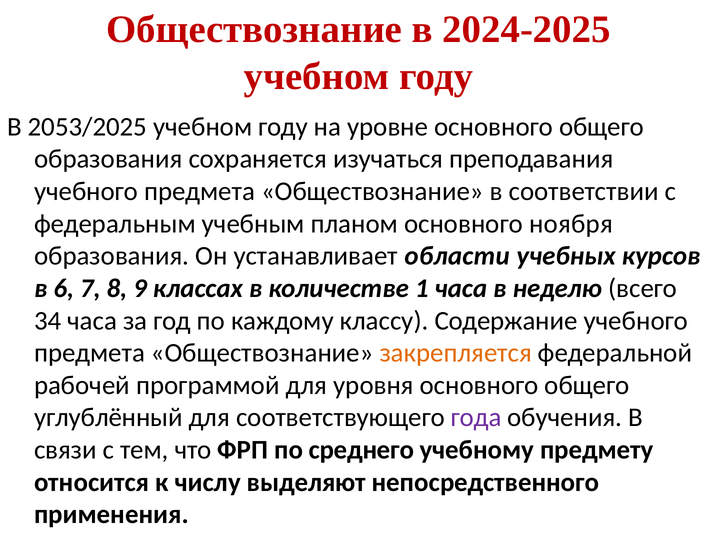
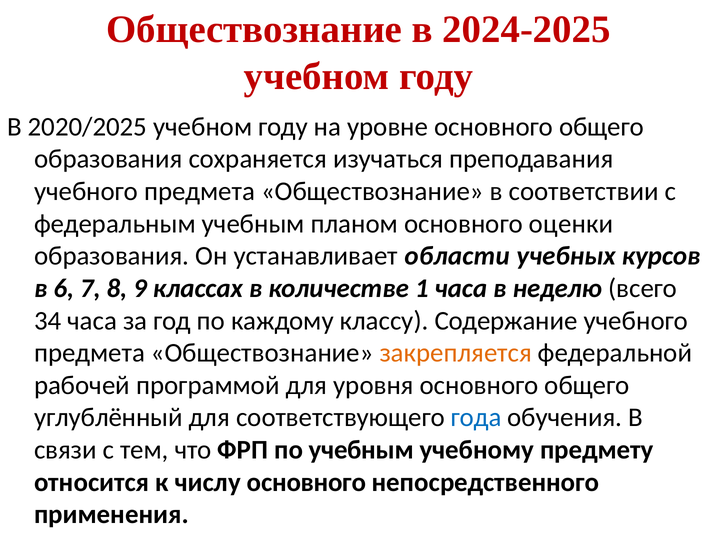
2053/2025: 2053/2025 -> 2020/2025 (87, 127)
ноября: ноября -> оценки (571, 224)
года colour: purple -> blue (476, 417)
по среднего: среднего -> учебным (361, 450)
числу выделяют: выделяют -> основного (306, 482)
